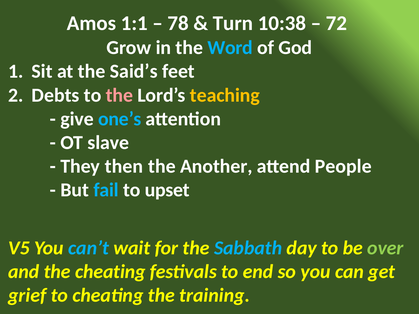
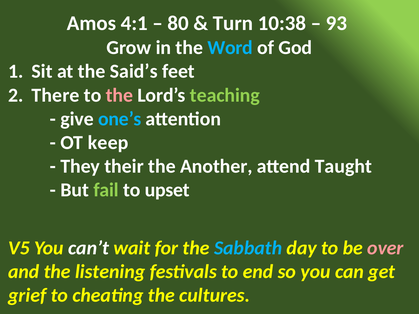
1:1: 1:1 -> 4:1 (134, 23)
78: 78 -> 80 (178, 23)
72: 72 -> 93 (336, 23)
Debts: Debts -> There (56, 95)
teaching colour: yellow -> light green (225, 95)
slave: slave -> keep (108, 143)
then: then -> their (124, 166)
People: People -> Taught (343, 166)
fail colour: light blue -> light green (106, 190)
can’t colour: light blue -> white (89, 248)
over colour: light green -> pink (385, 248)
the cheating: cheating -> listening (110, 272)
training: training -> cultures (215, 296)
